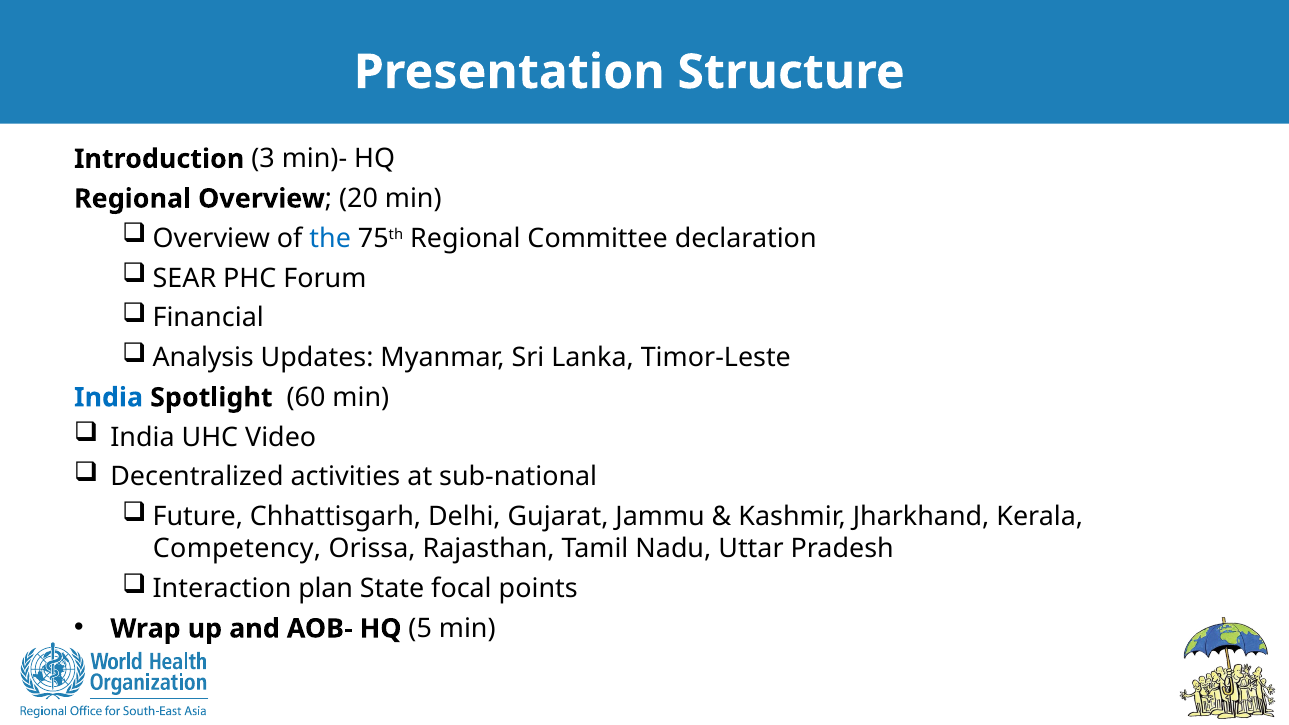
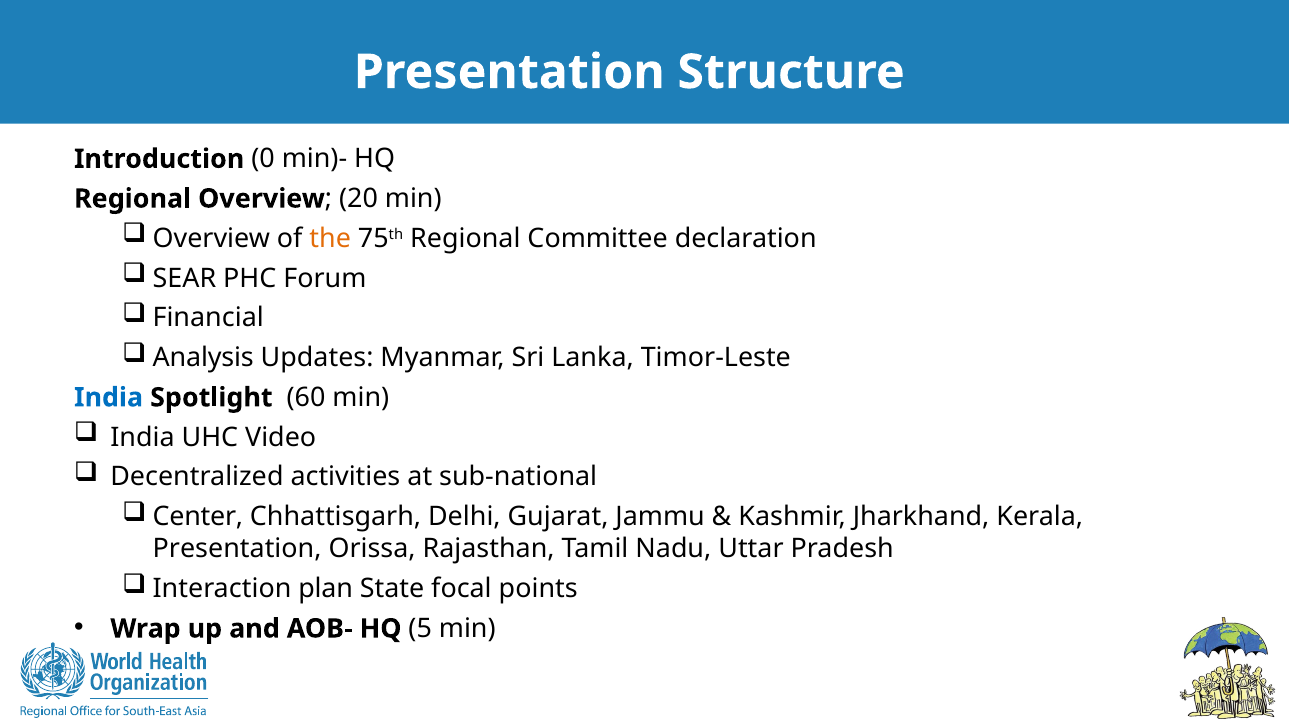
3: 3 -> 0 (263, 159)
the colour: blue -> orange (330, 238)
Future: Future -> Center (198, 517)
Competency: Competency -> Presentation (237, 549)
